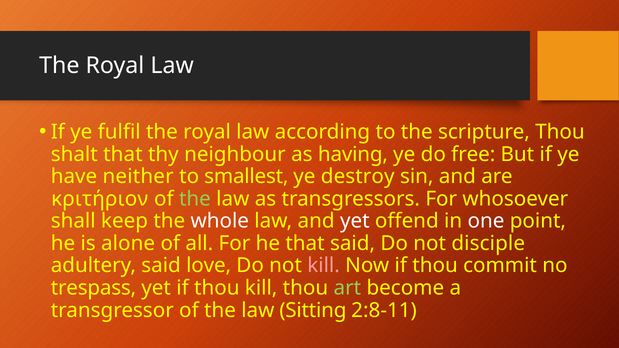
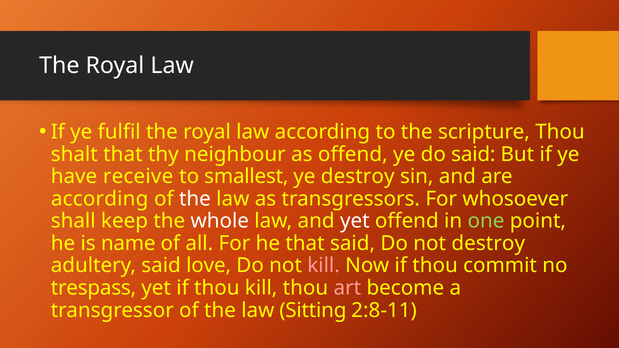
as having: having -> offend (353, 154)
do free: free -> said (473, 154)
neither: neither -> receive (138, 177)
κριτήριον: κριτήριον -> according (100, 199)
the colour: light green -> white (195, 199)
one colour: white -> light green (486, 221)
alone: alone -> name (128, 243)
not disciple: disciple -> destroy (488, 243)
art colour: light green -> pink (347, 288)
